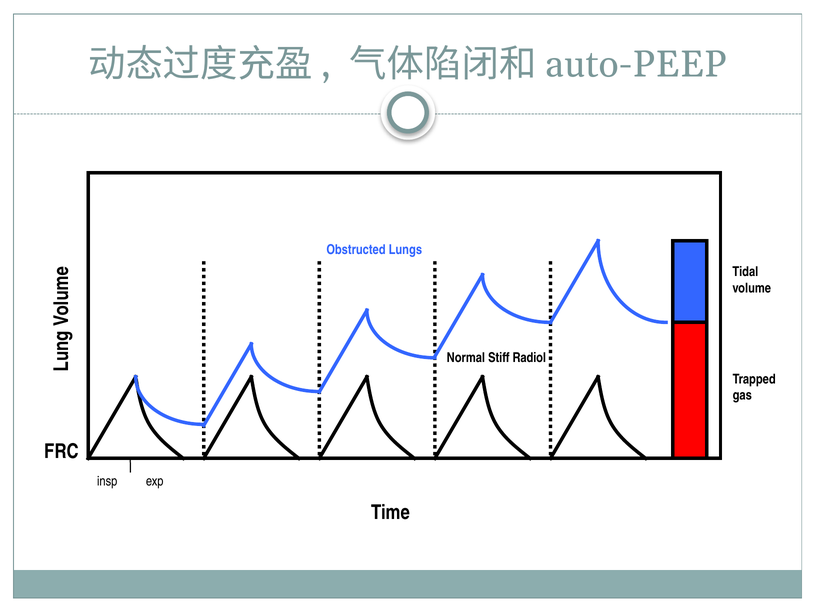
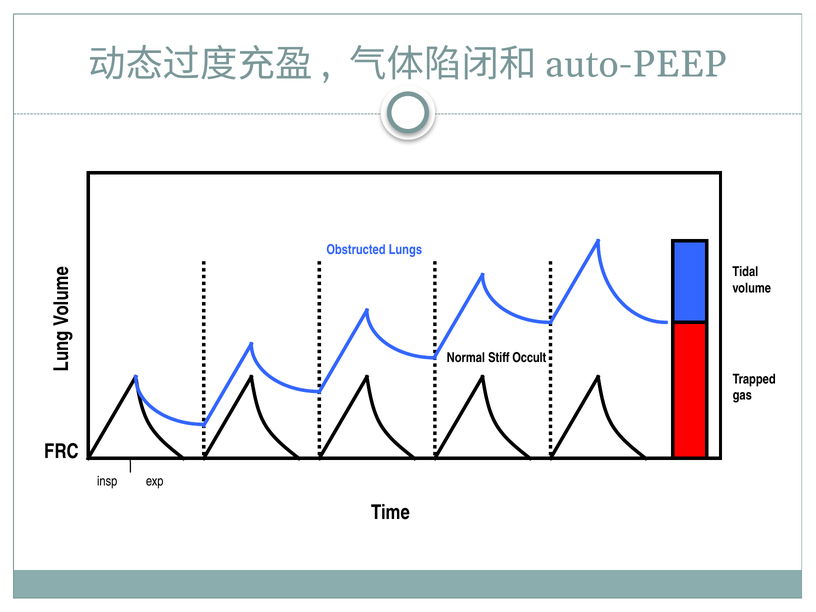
Radiol: Radiol -> Occult (529, 358)
